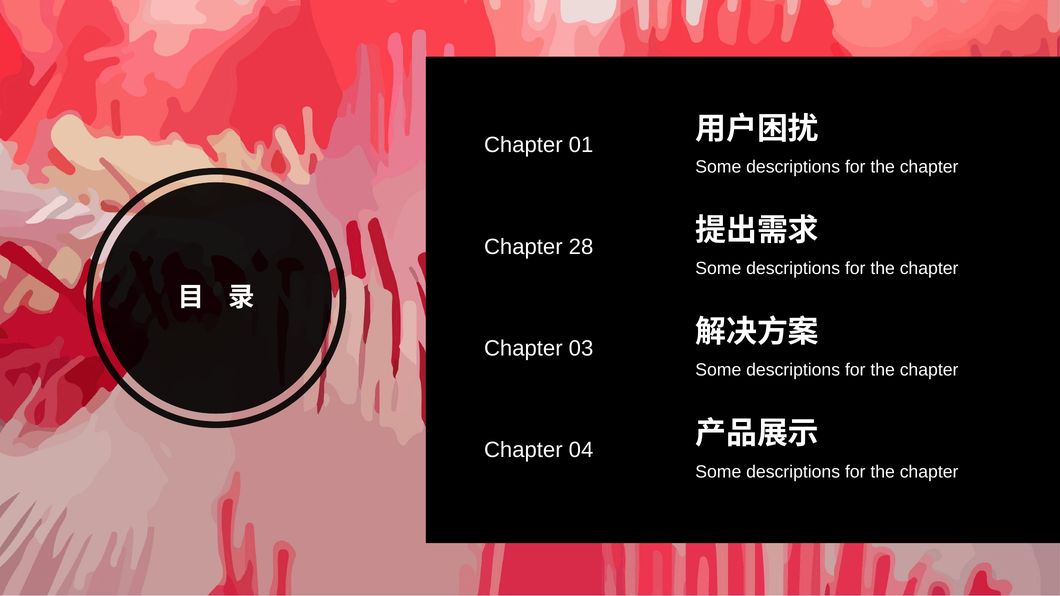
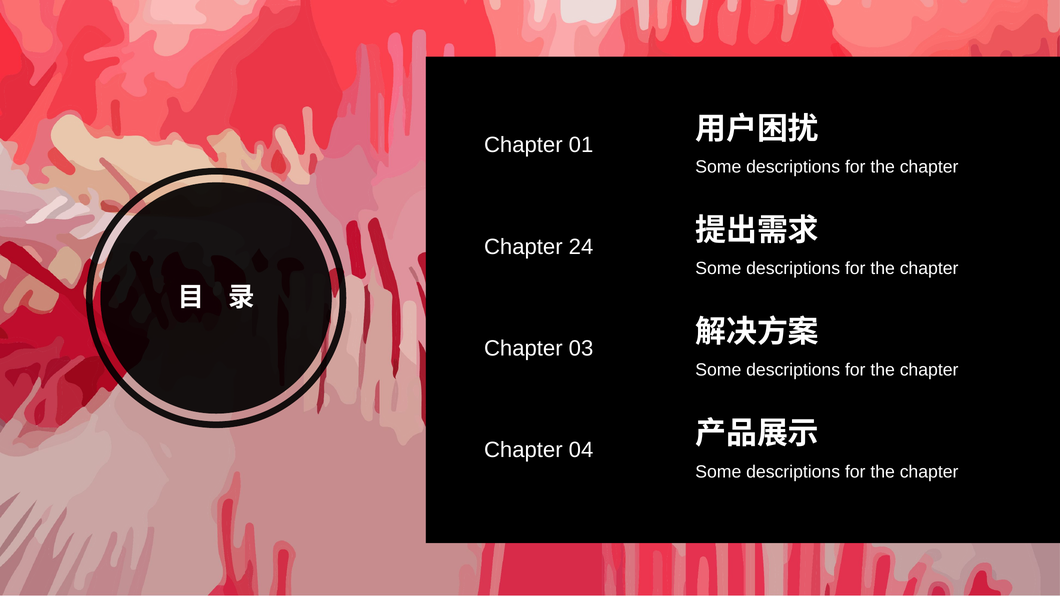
28: 28 -> 24 (581, 247)
